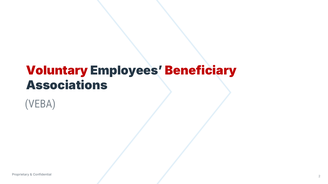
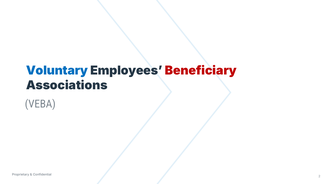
Voluntary colour: red -> blue (57, 71)
